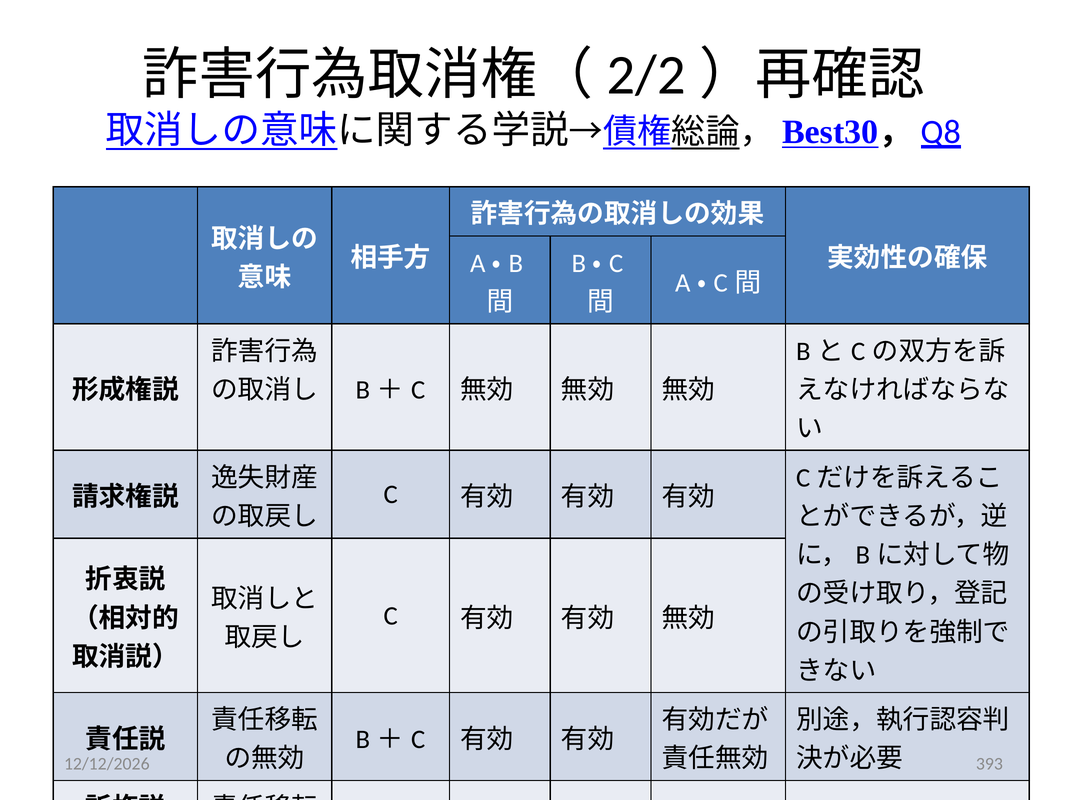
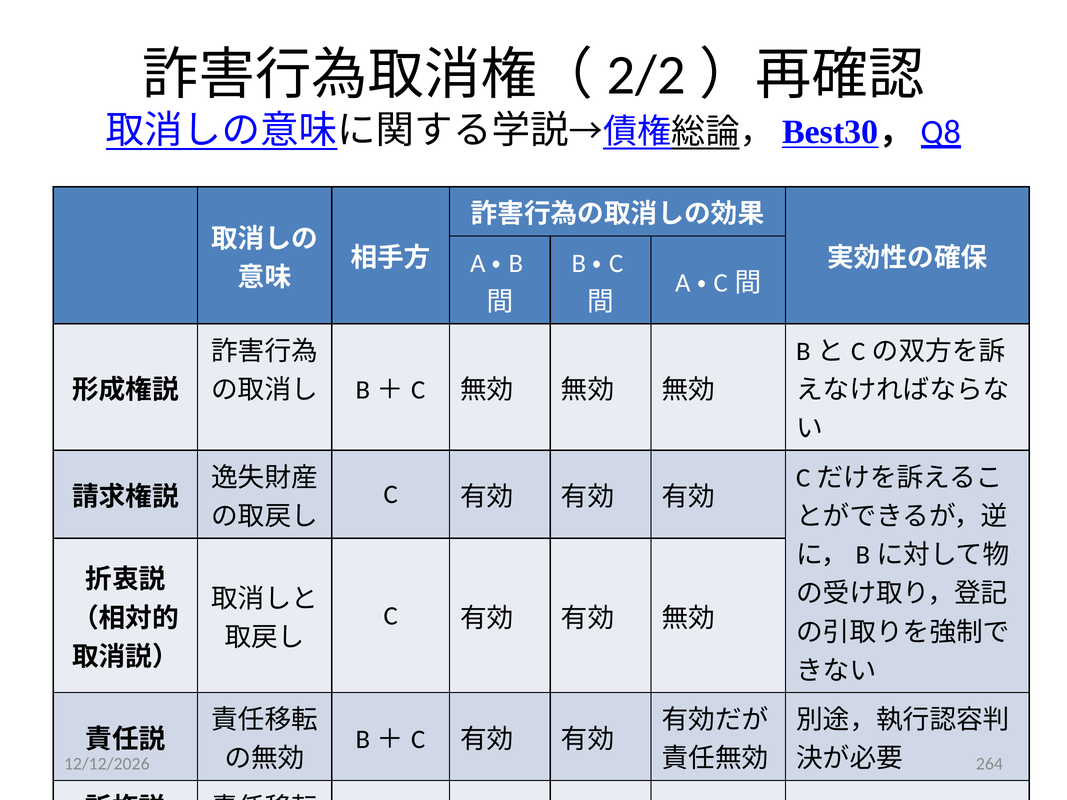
393: 393 -> 264 (989, 764)
